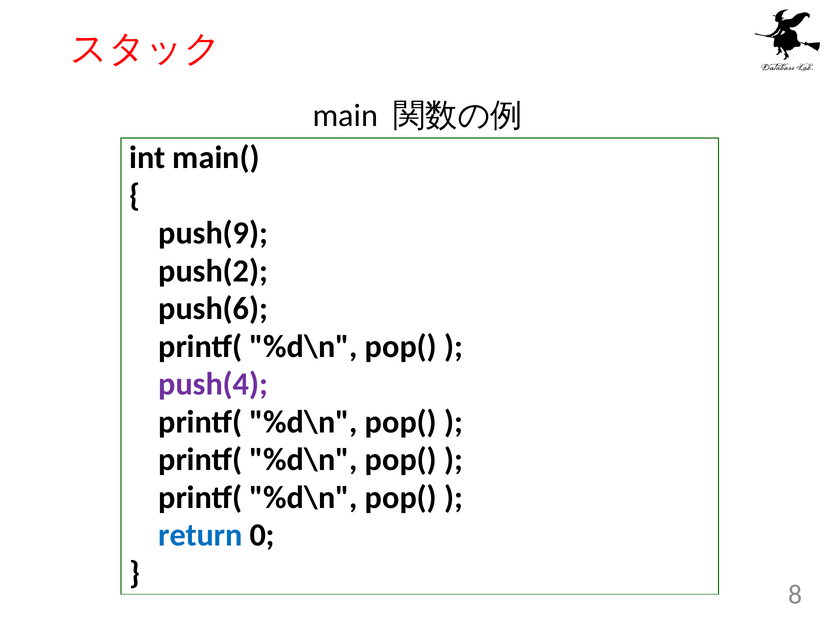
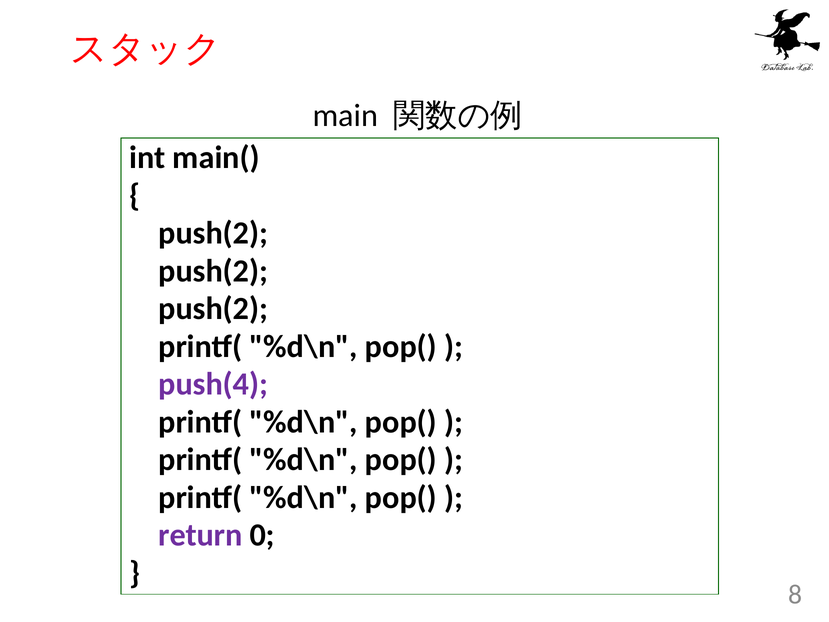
push(9: push(9 -> push(2 (213, 233)
push(6: push(6 -> push(2 (213, 309)
return colour: blue -> purple (200, 535)
